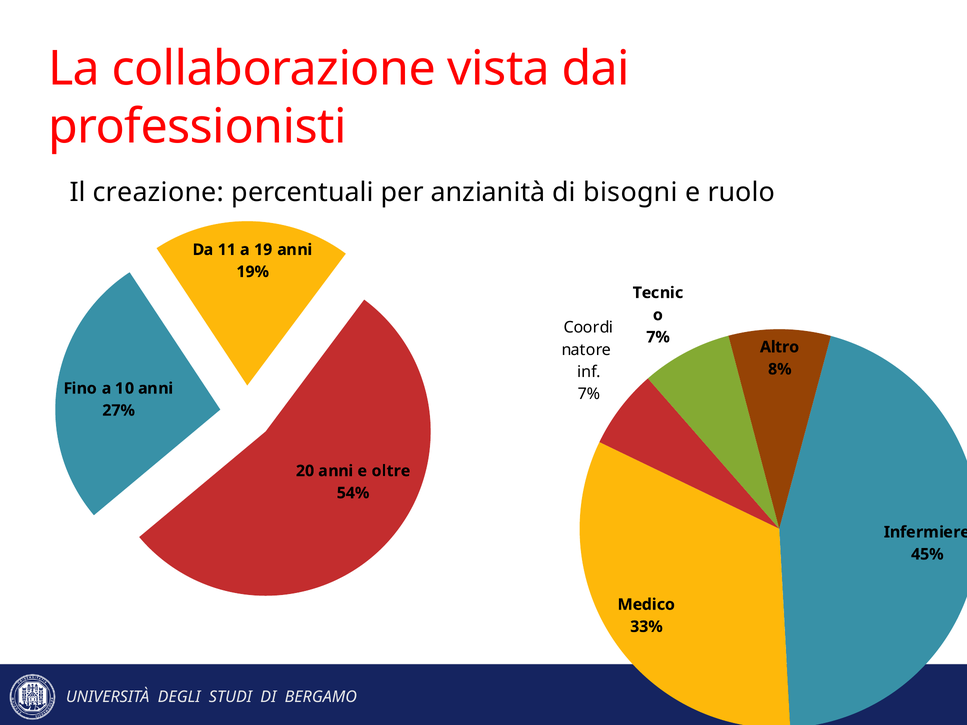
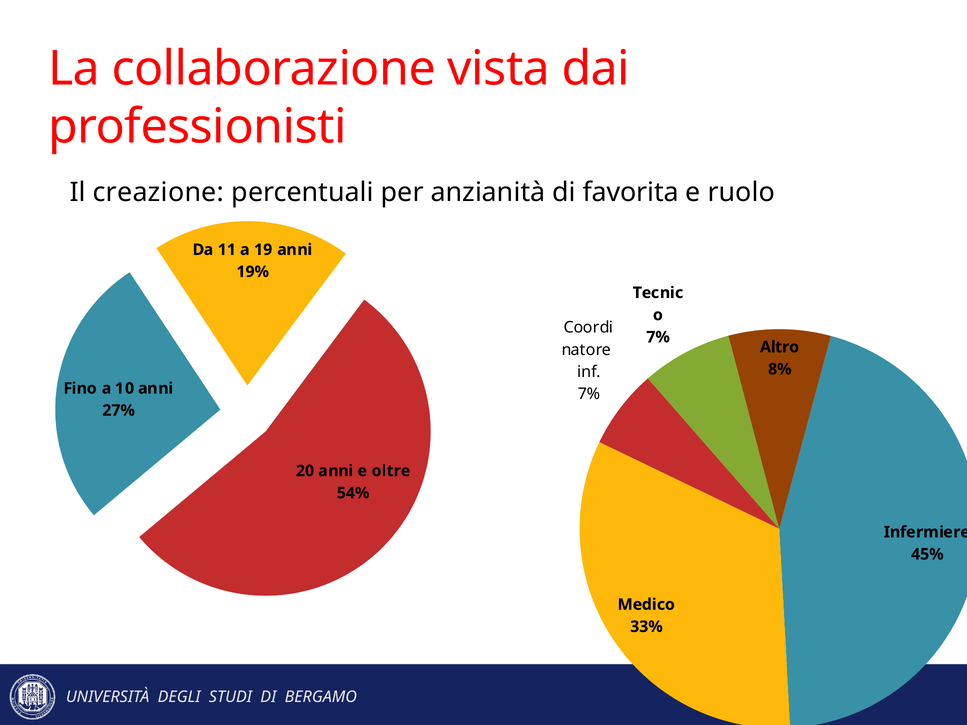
bisogni: bisogni -> favorita (631, 192)
